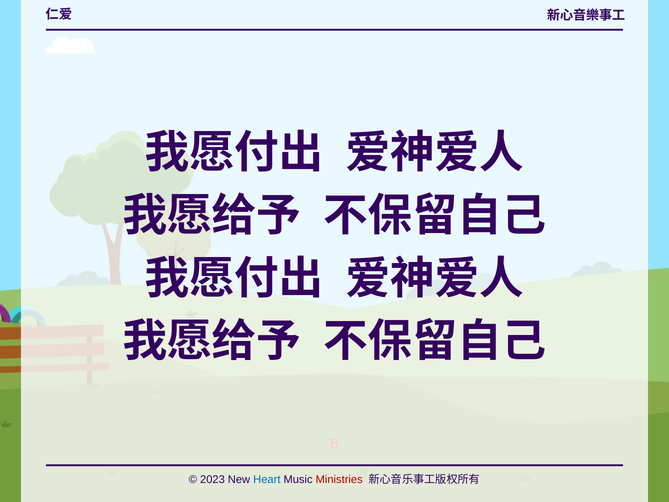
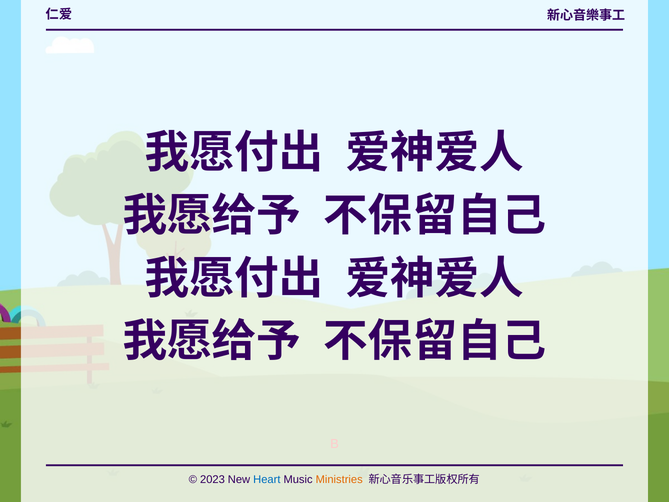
Ministries colour: red -> orange (339, 479)
